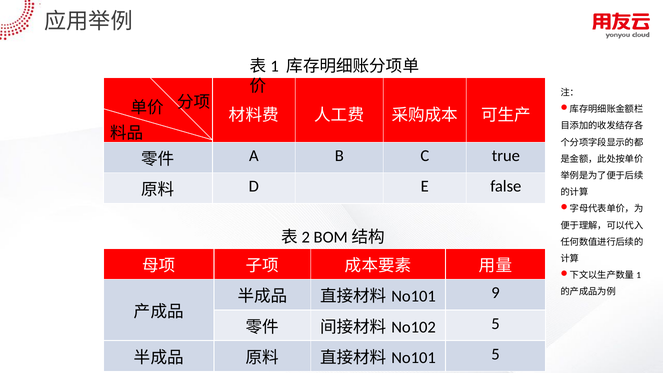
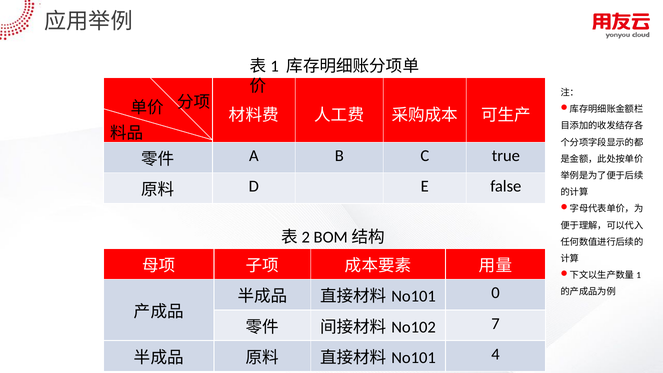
9: 9 -> 0 (495, 293)
5: 5 -> 7 (495, 324)
5: 5 -> 4 (495, 354)
